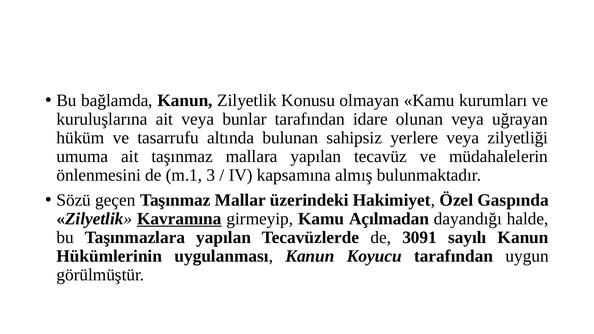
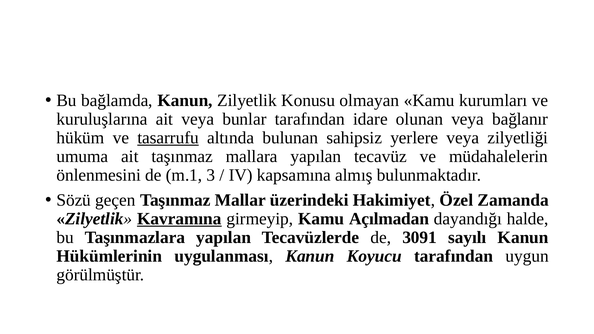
uğrayan: uğrayan -> bağlanır (520, 119)
tasarrufu underline: none -> present (168, 138)
Gaspında: Gaspında -> Zamanda (513, 200)
